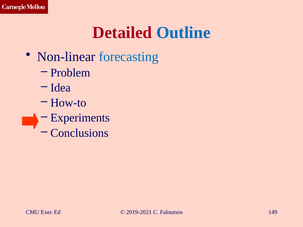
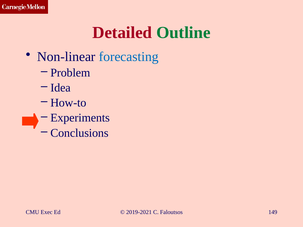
Outline colour: blue -> green (183, 33)
